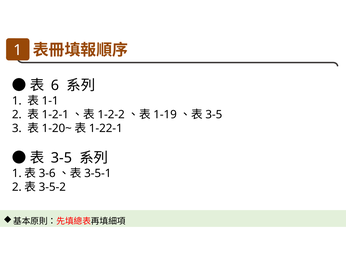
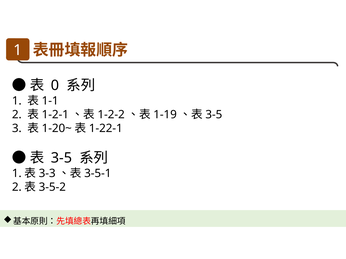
6: 6 -> 0 (55, 86)
3-6: 3-6 -> 3-3 (47, 174)
